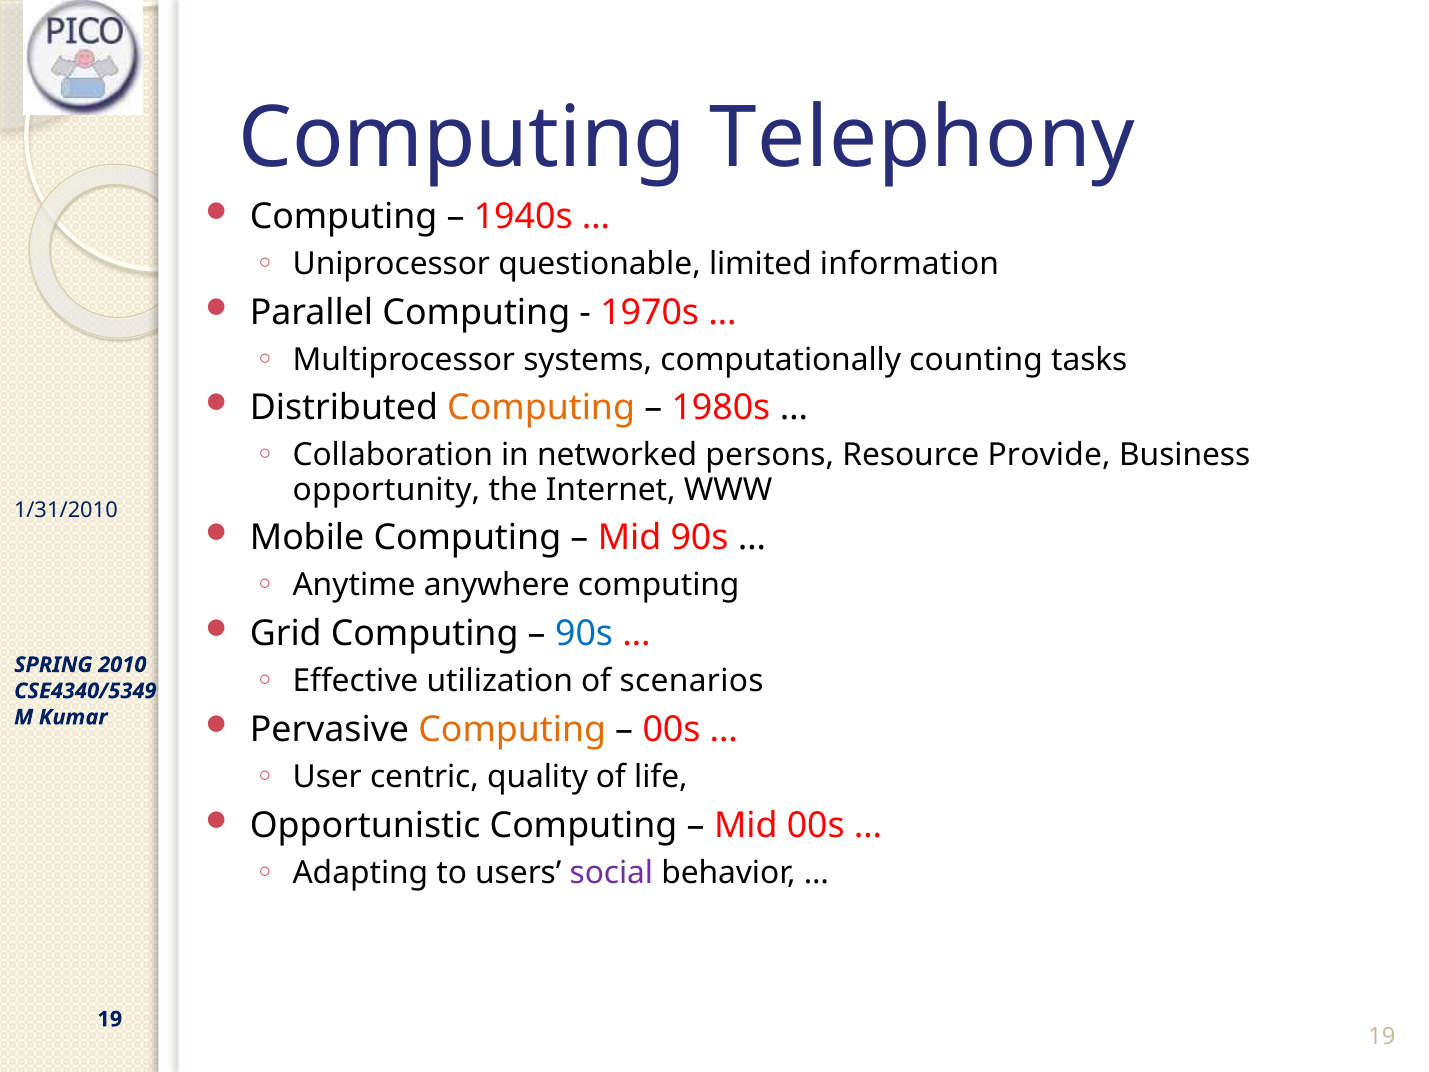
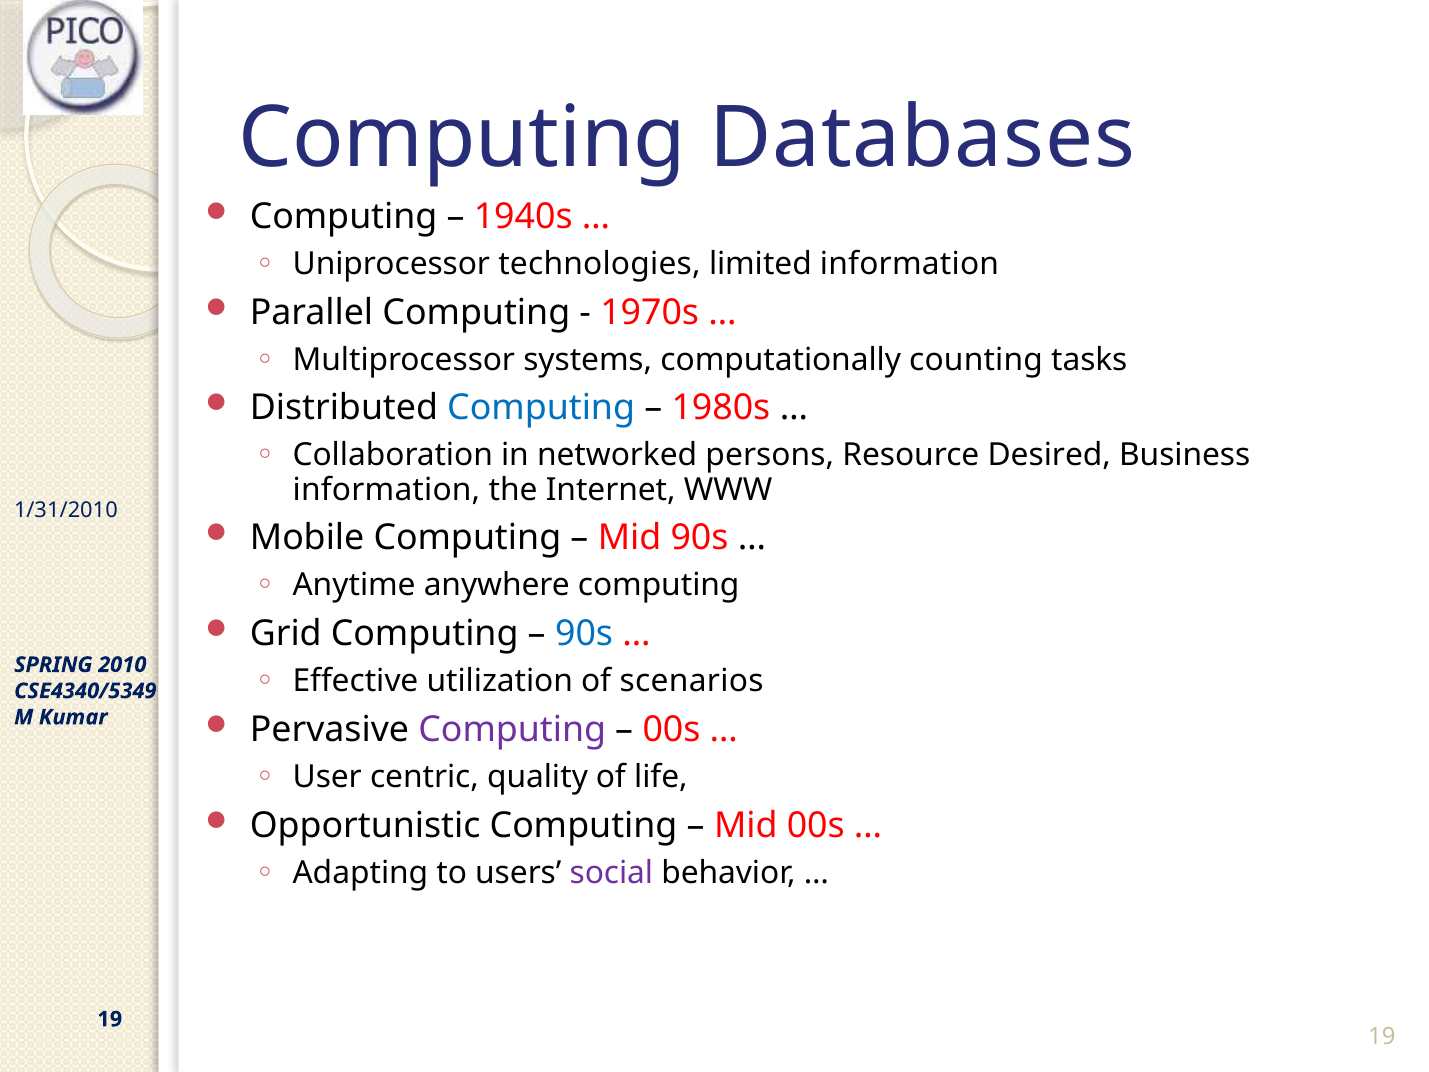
Telephony: Telephony -> Databases (922, 138)
questionable: questionable -> technologies (599, 264)
Computing colour: orange -> blue (541, 408)
Provide: Provide -> Desired (1049, 455)
opportunity: opportunity -> information (386, 490)
Computing colour: orange -> purple (512, 729)
